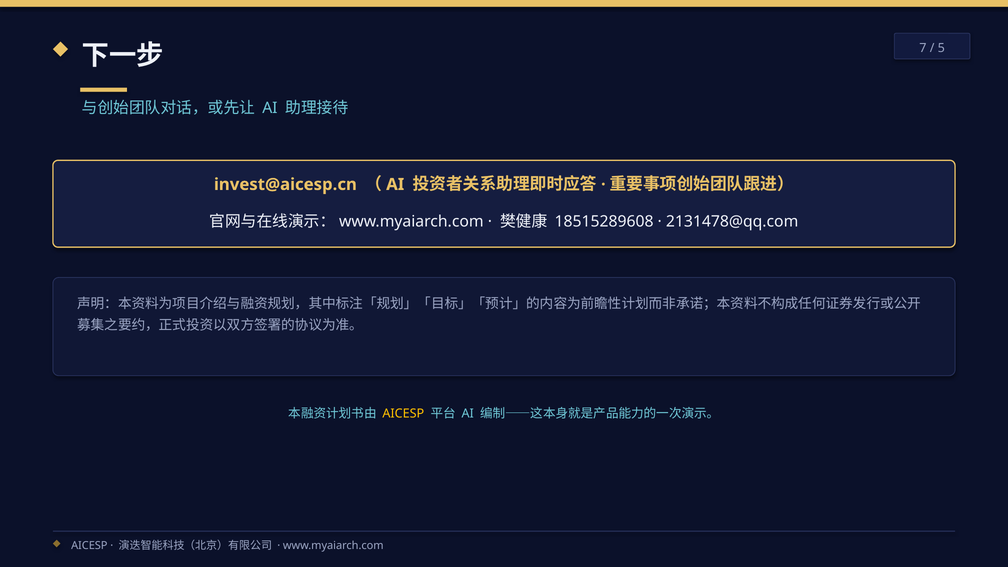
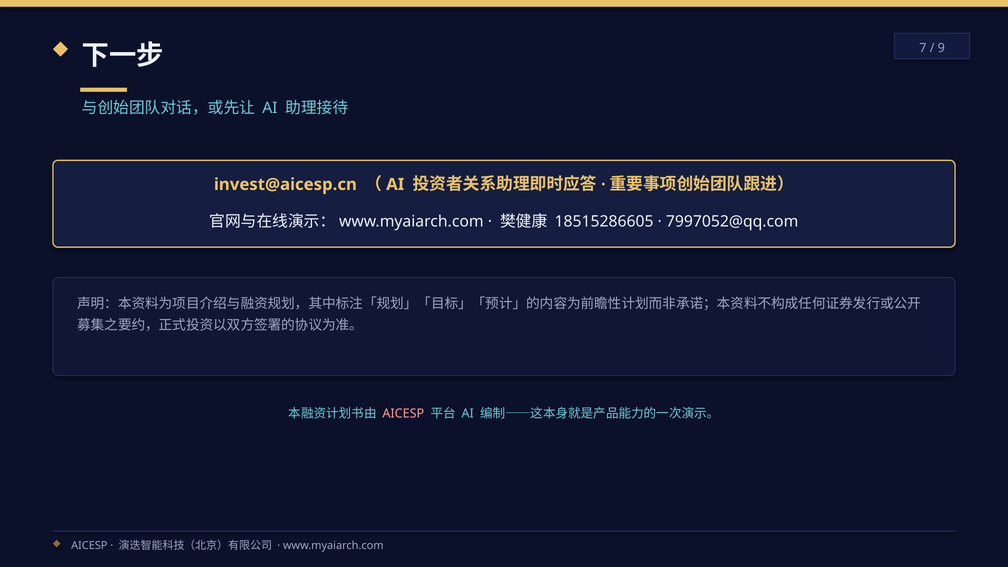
5: 5 -> 9 (941, 48)
18515289608: 18515289608 -> 18515286605 (604, 221)
2131478@qq.com: 2131478@qq.com -> 7997052@qq.com (732, 221)
AICESP colour: yellow -> pink (403, 414)
